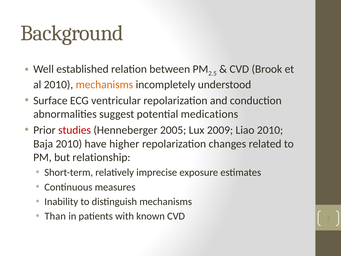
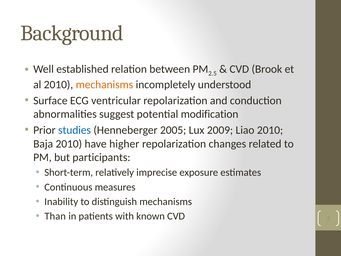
medications: medications -> modification (210, 114)
studies colour: red -> blue (75, 130)
relationship: relationship -> participants (101, 157)
